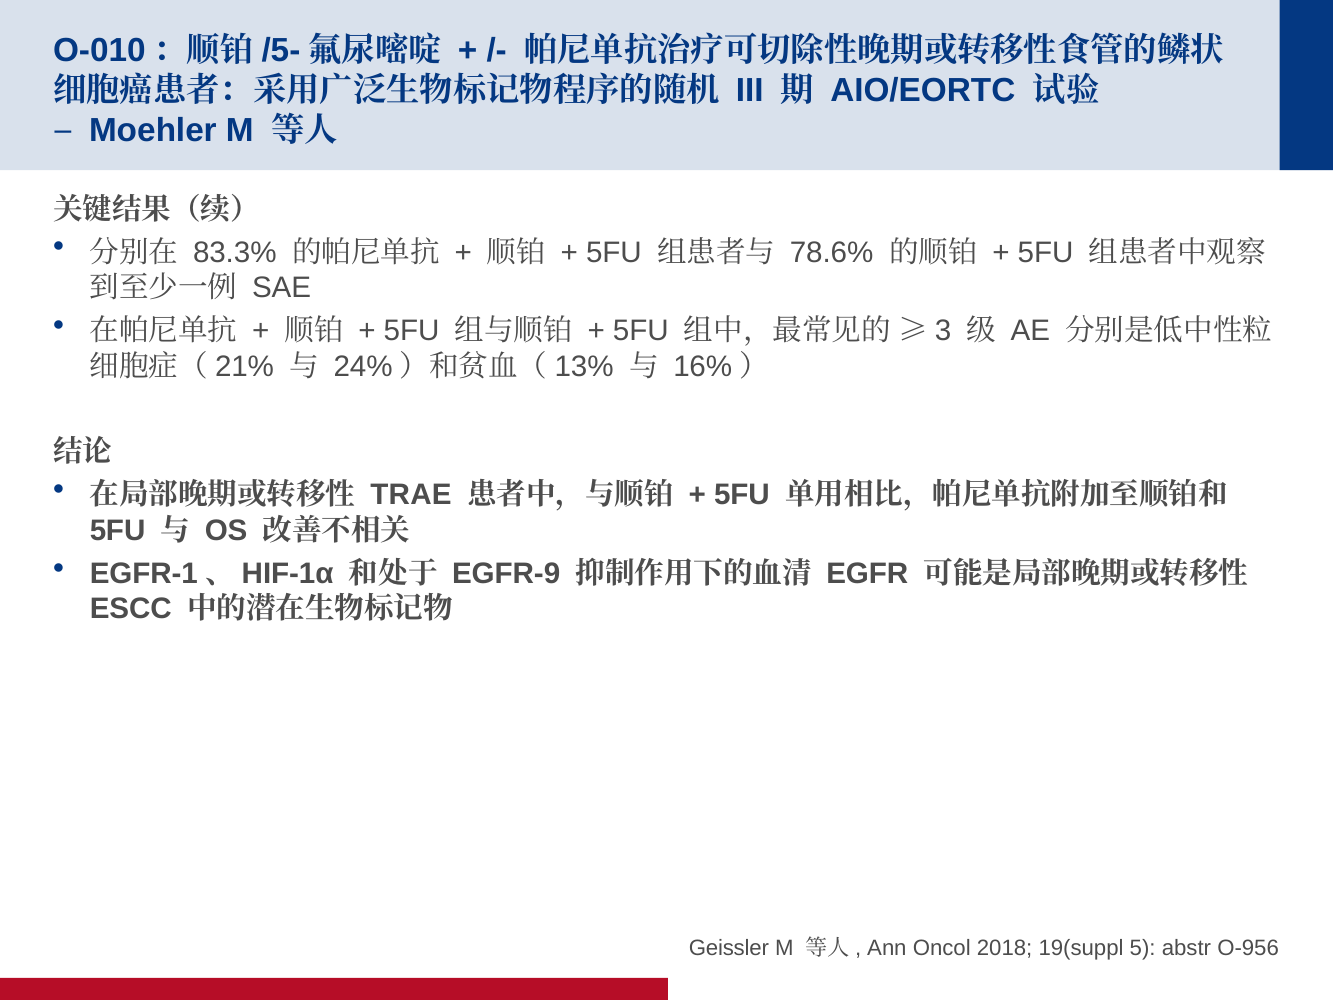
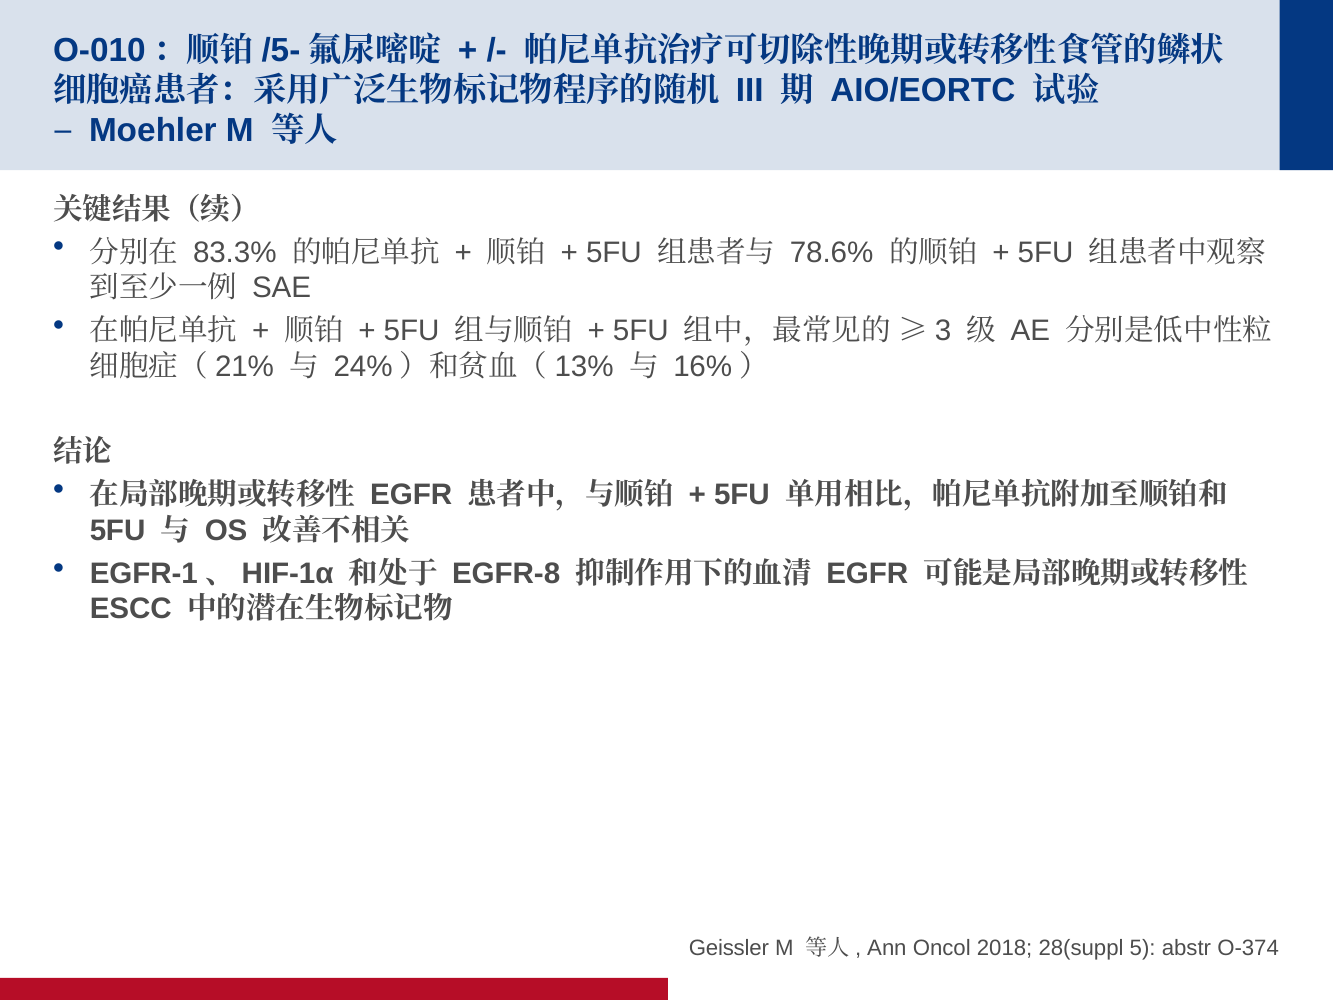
TRAE: TRAE -> EGFR (411, 495)
EGFR-9: EGFR-9 -> EGFR-8 (506, 573)
19(suppl: 19(suppl -> 28(suppl (1081, 948)
O-956: O-956 -> O-374 (1248, 948)
